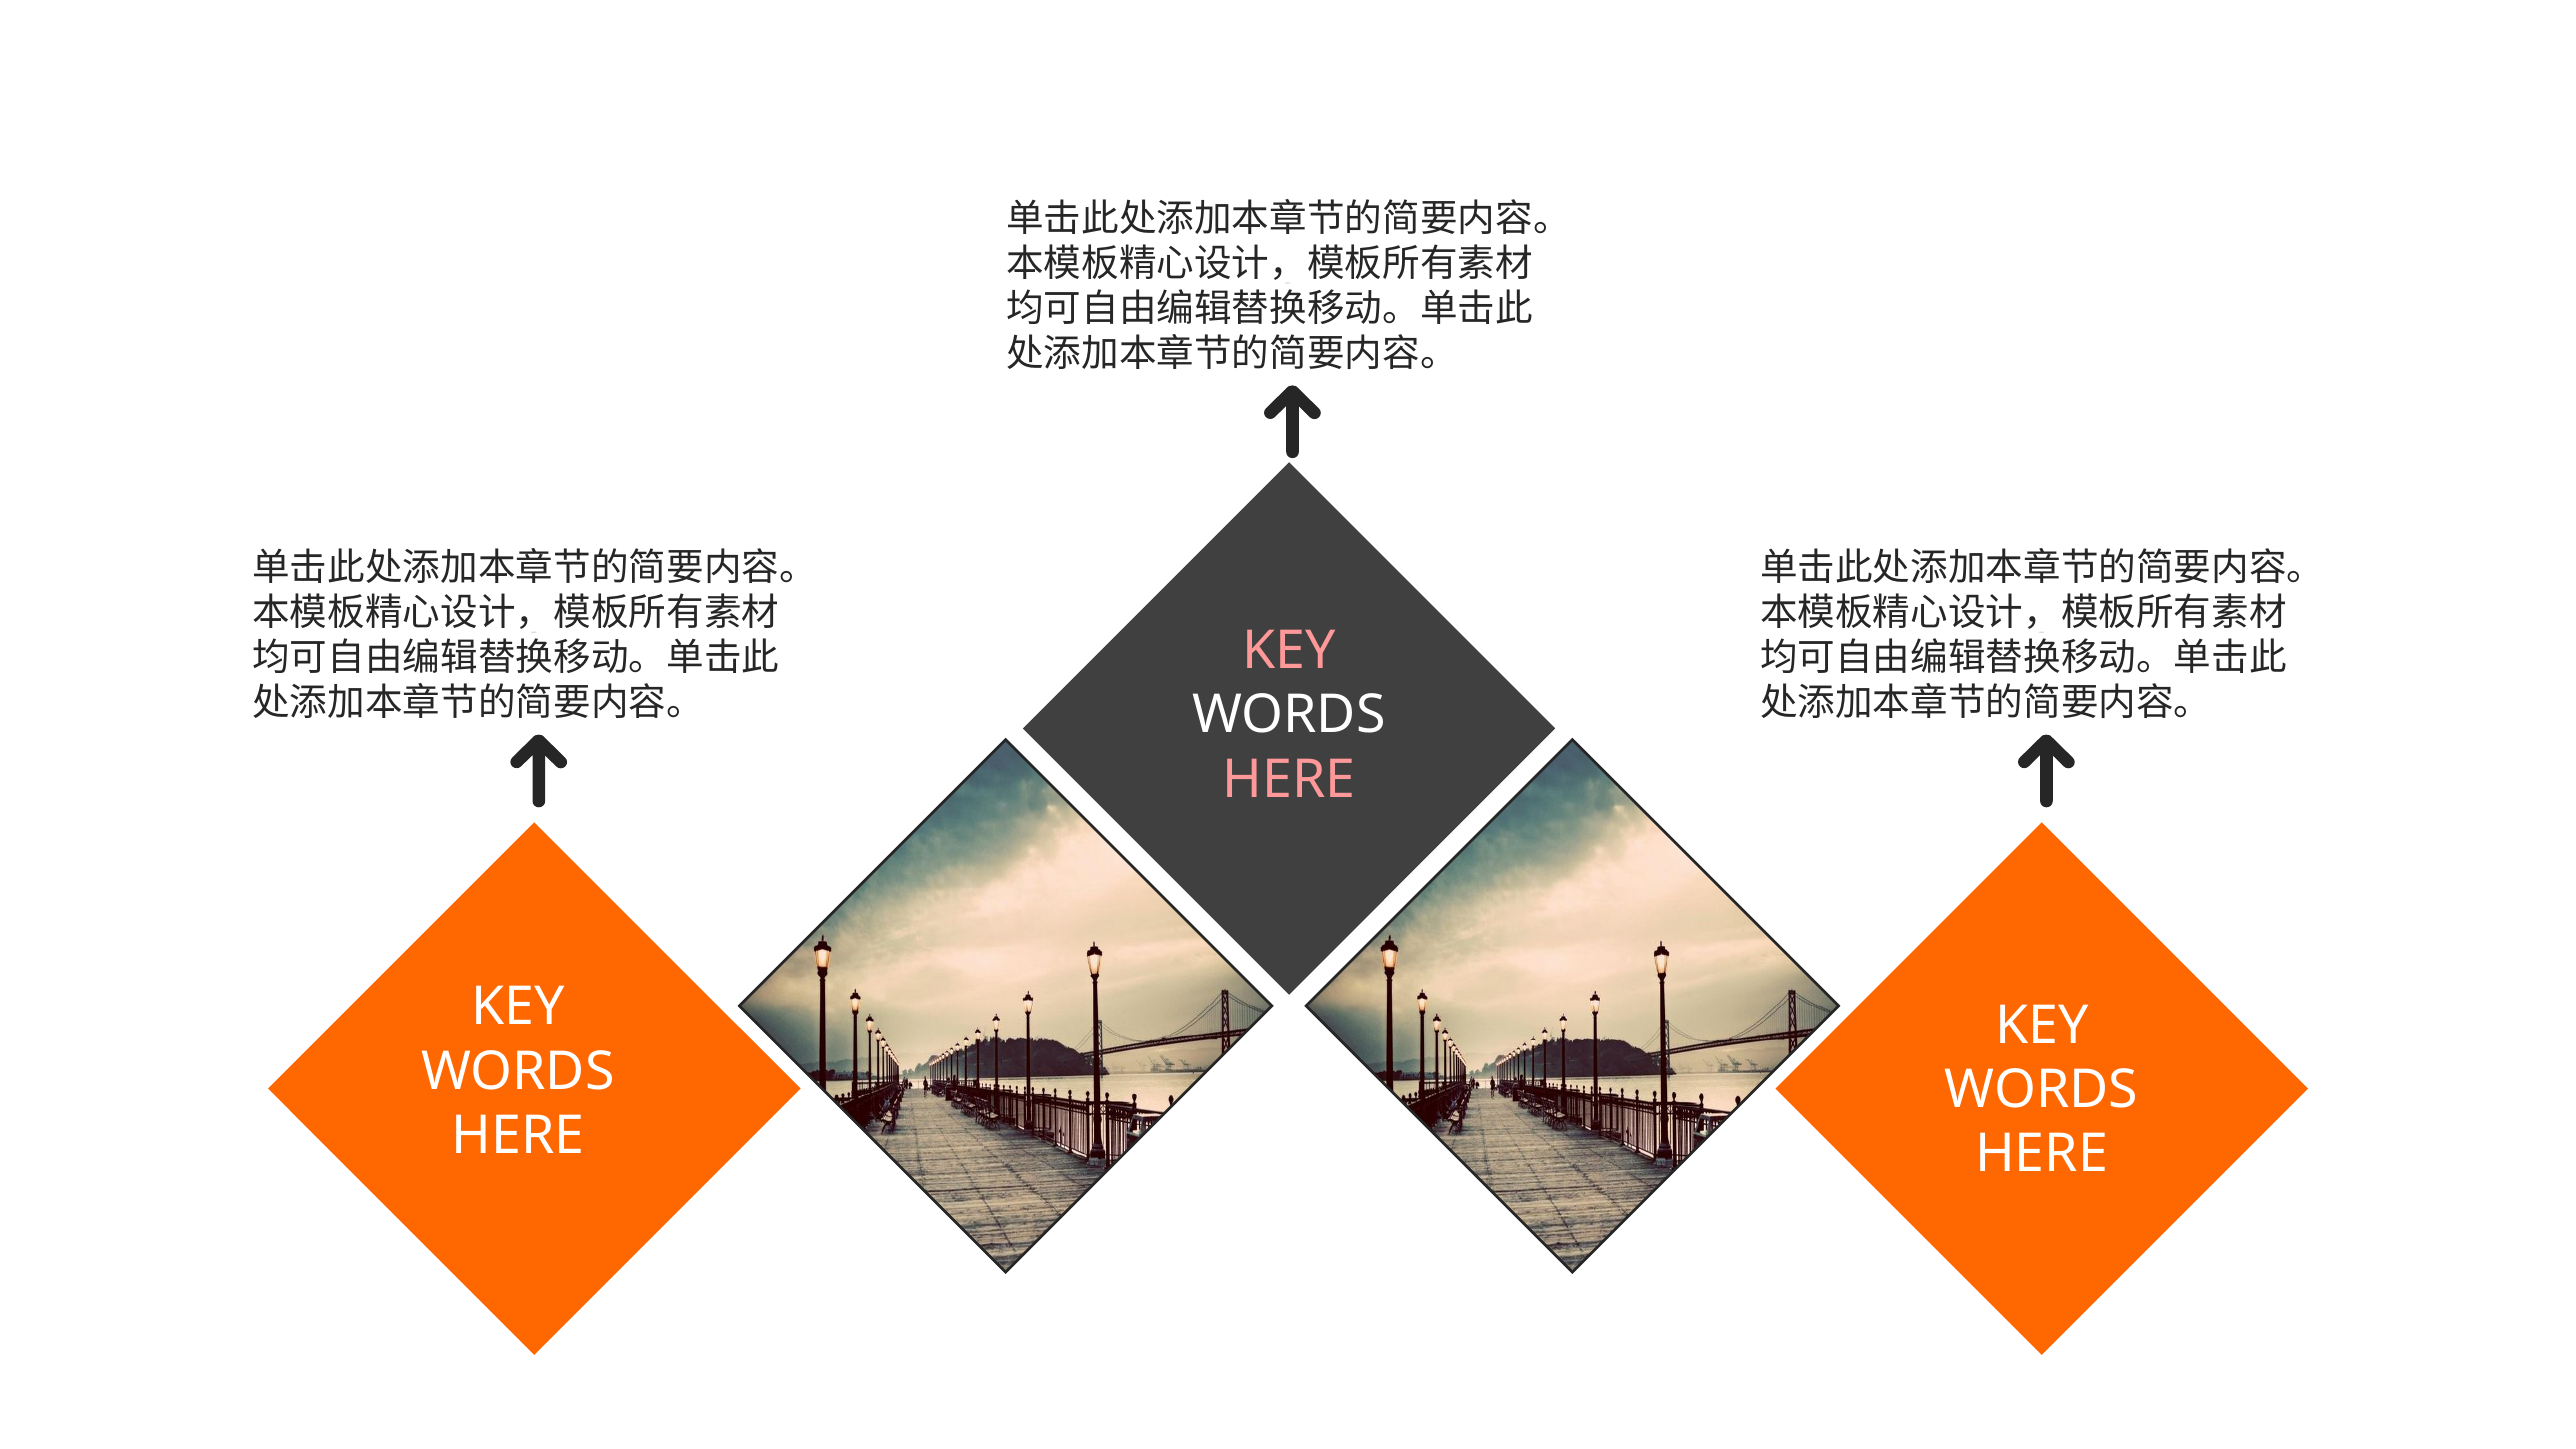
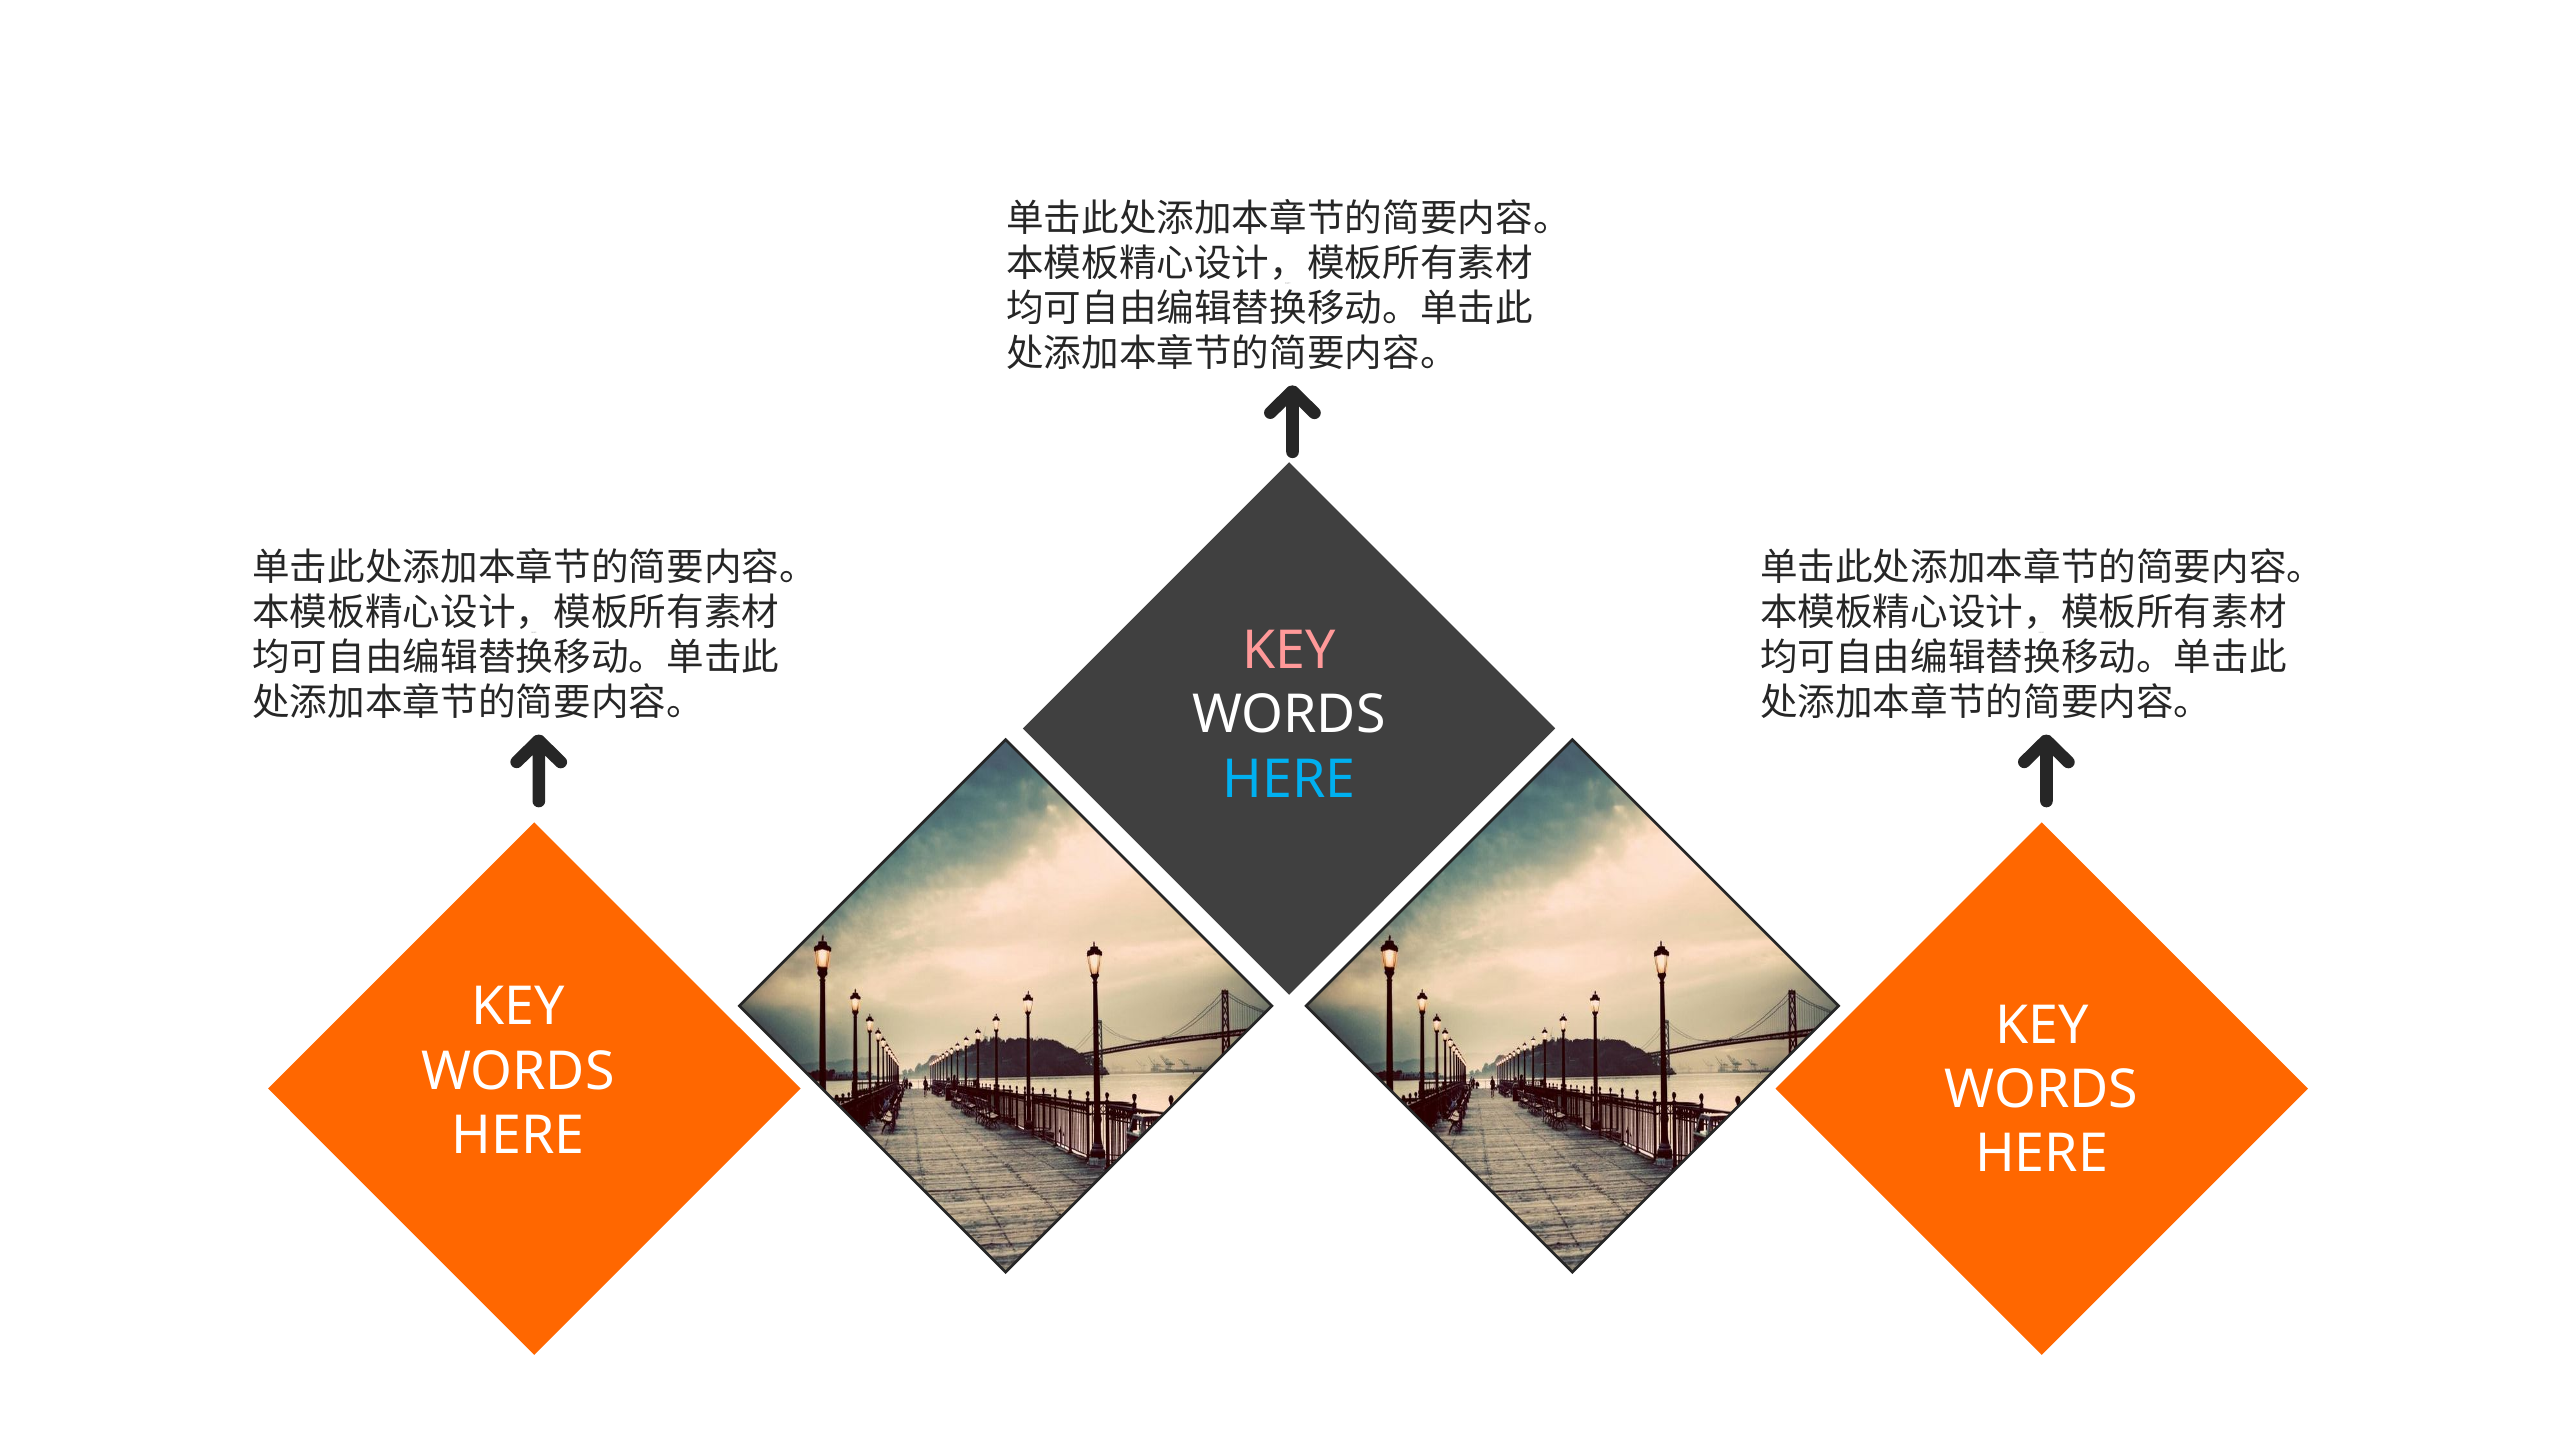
HERE colour: pink -> light blue (1289, 780)
